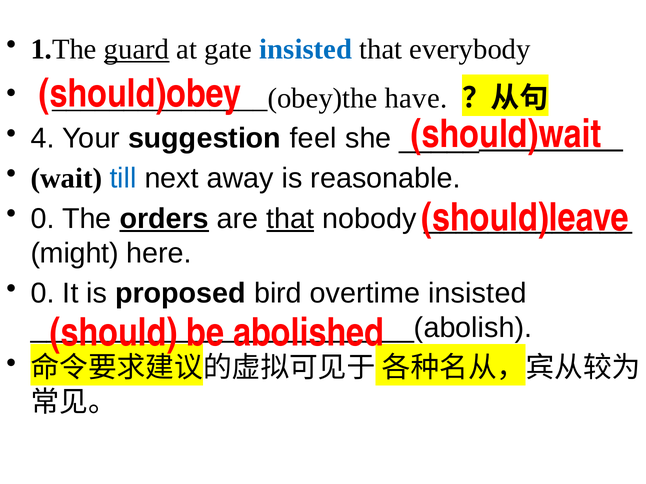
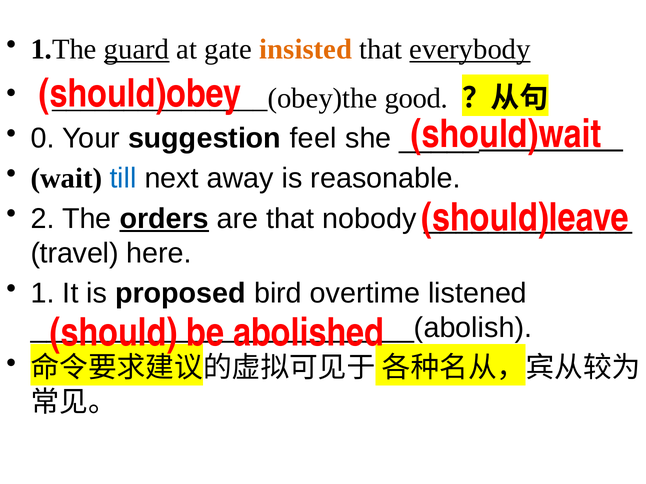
insisted colour: blue -> orange (306, 49)
everybody underline: none -> present (470, 49)
have: have -> good (416, 98)
4: 4 -> 0 (43, 138)
0: 0 -> 2 (43, 219)
that underline: present -> none (290, 219)
might: might -> travel (75, 253)
0: 0 -> 1 (43, 294)
overtime insisted: insisted -> listened (477, 294)
